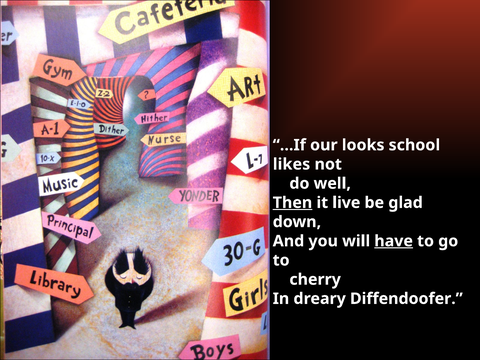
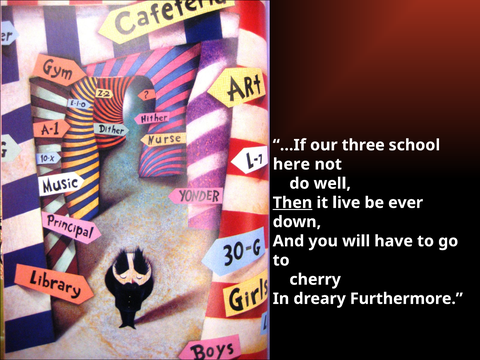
looks: looks -> three (363, 145)
likes: likes -> here (291, 164)
glad: glad -> ever (406, 203)
have underline: present -> none (394, 241)
Diffendoofer: Diffendoofer -> Furthermore (406, 299)
